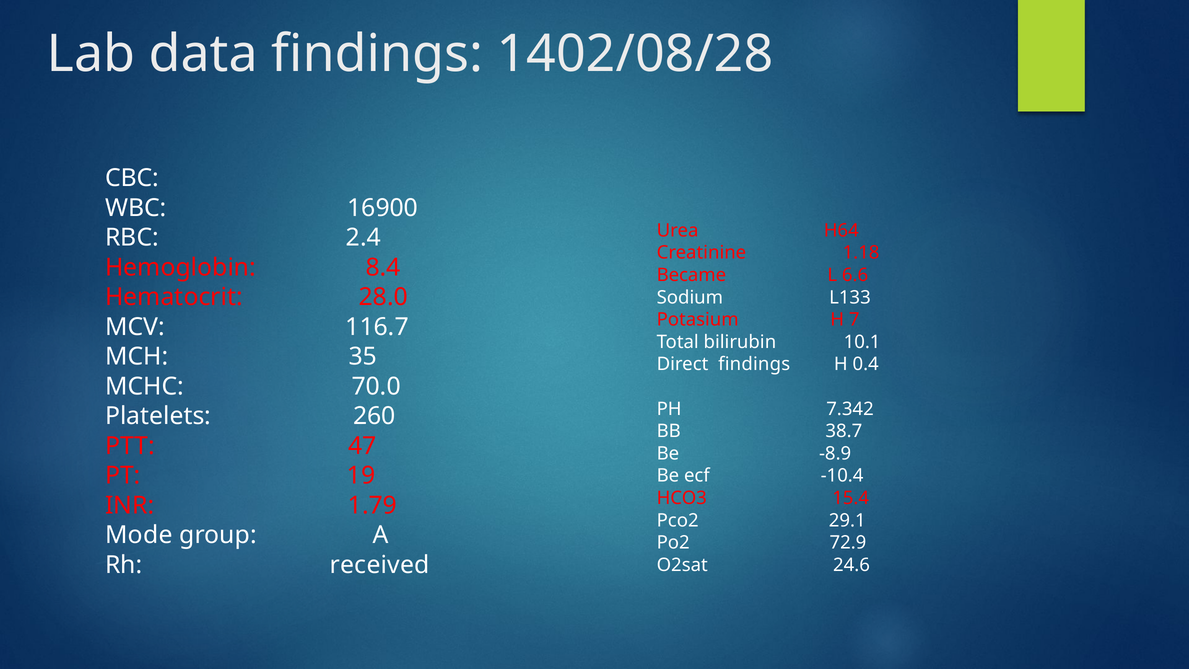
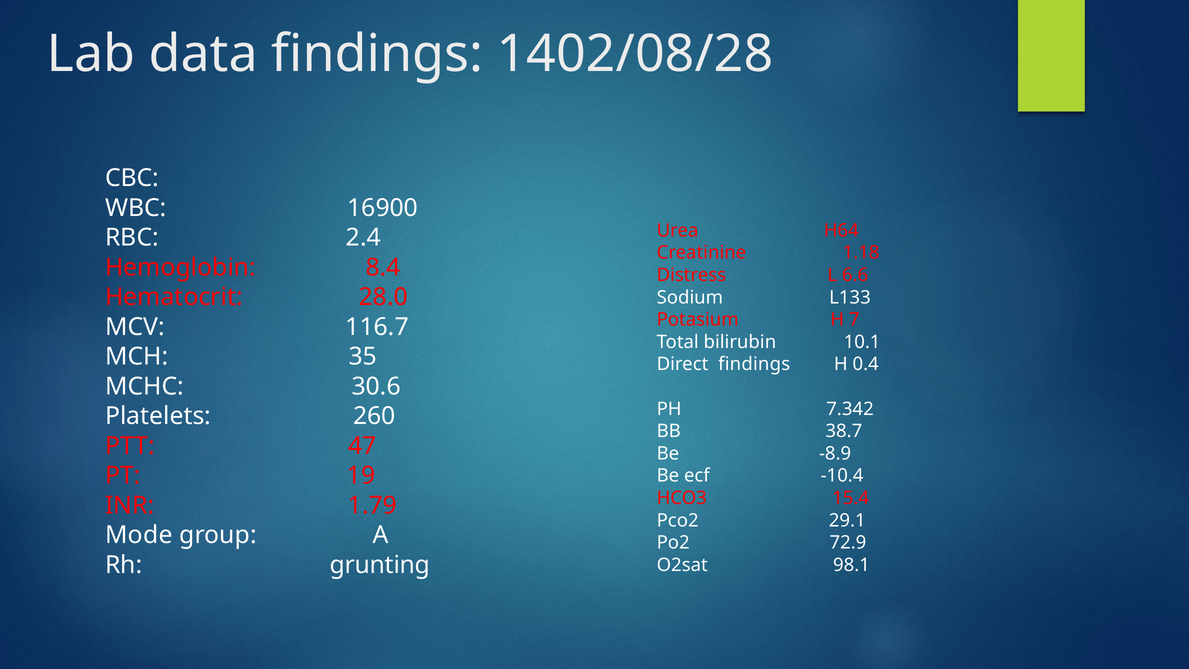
Became: Became -> Distress (691, 275)
70.0: 70.0 -> 30.6 (376, 386)
received: received -> grunting (380, 565)
24.6: 24.6 -> 98.1 (852, 565)
